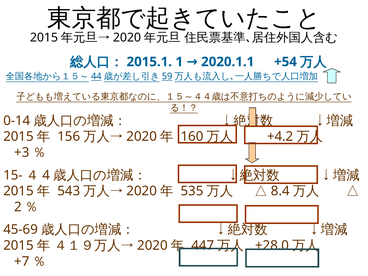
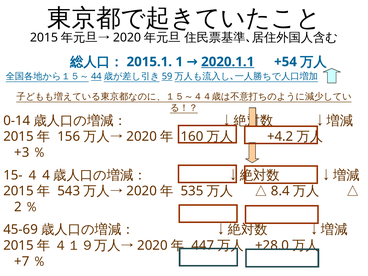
2020.1.1 underline: none -> present (228, 62)
